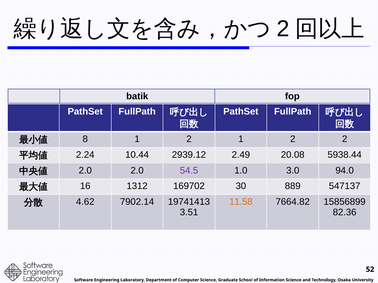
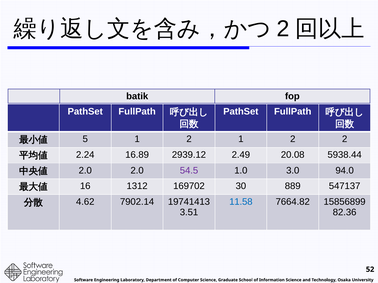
8: 8 -> 5 (85, 139)
10.44: 10.44 -> 16.89 (137, 155)
11.58 colour: orange -> blue (241, 202)
